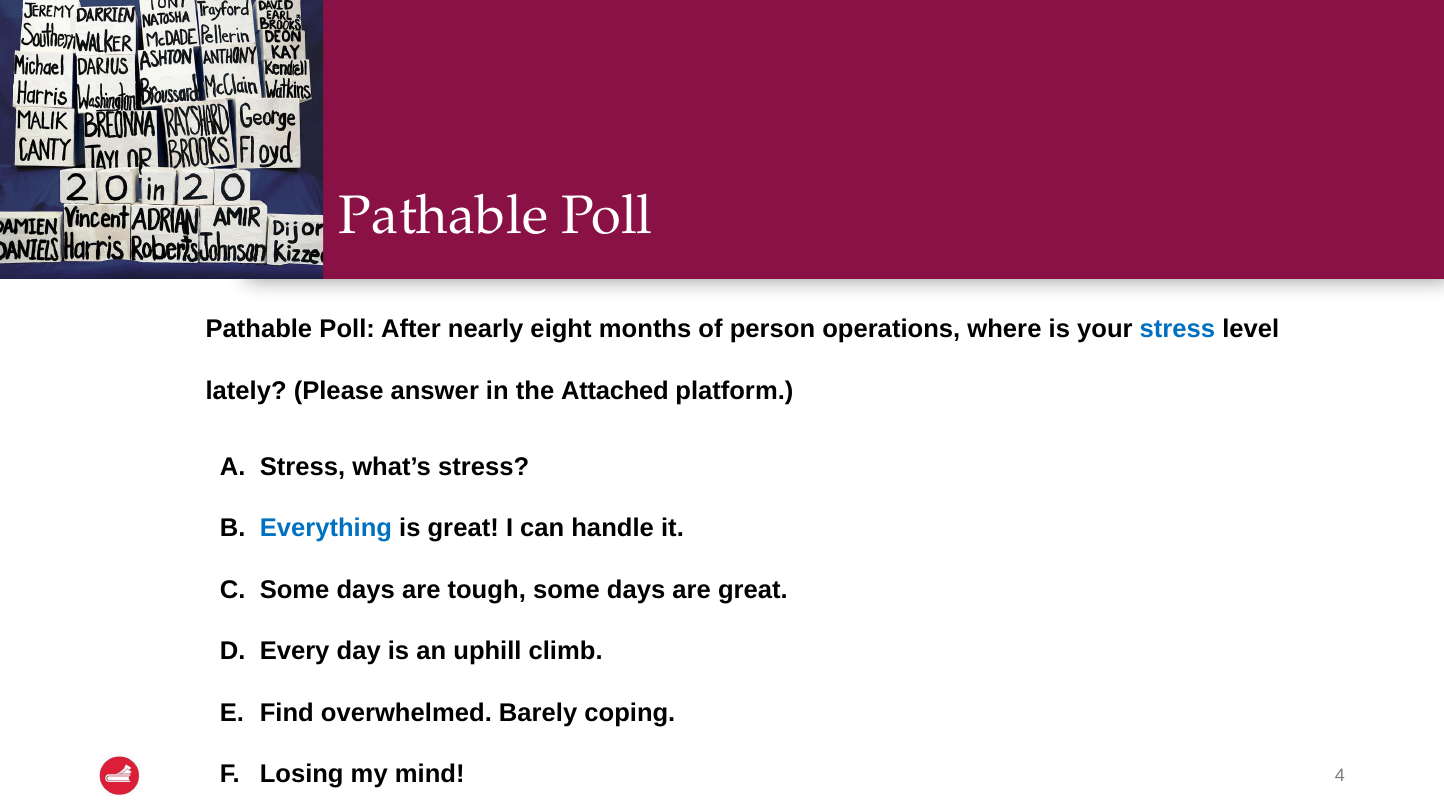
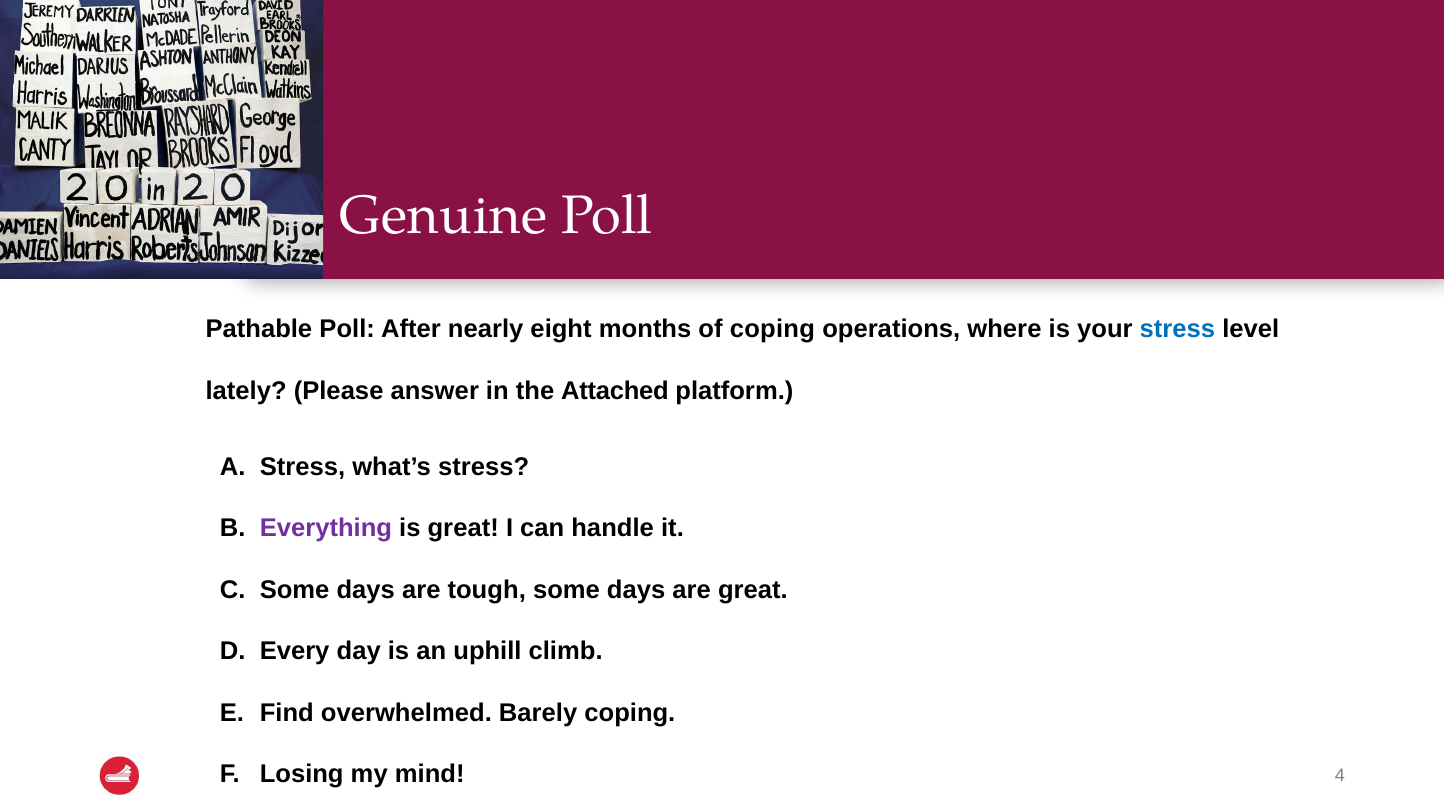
Pathable: Pathable -> Genuine (443, 215)
of person: person -> coping (772, 329)
Everything colour: blue -> purple (326, 529)
